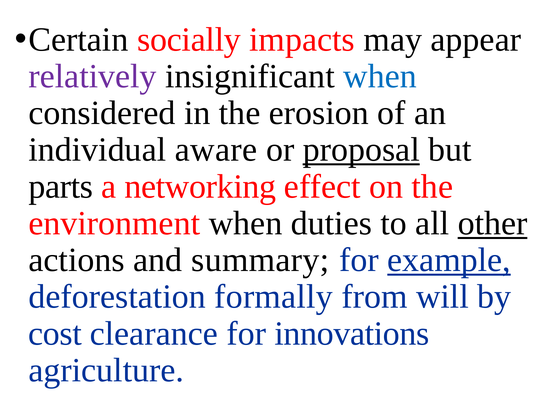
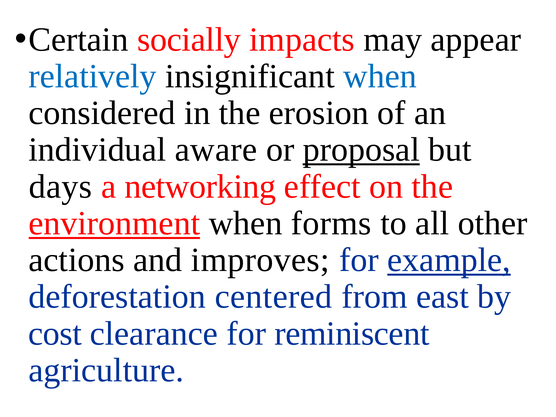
relatively colour: purple -> blue (93, 76)
parts: parts -> days (60, 187)
environment underline: none -> present (114, 223)
duties: duties -> forms (331, 223)
other underline: present -> none (493, 223)
summary: summary -> improves (260, 260)
formally: formally -> centered (273, 297)
will: will -> east (442, 297)
innovations: innovations -> reminiscent (352, 334)
